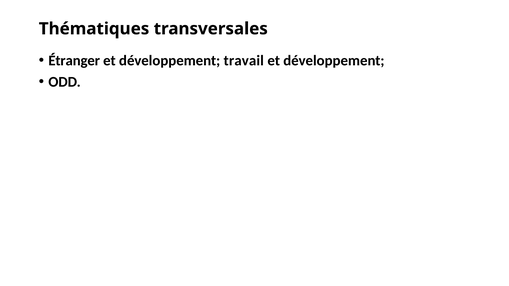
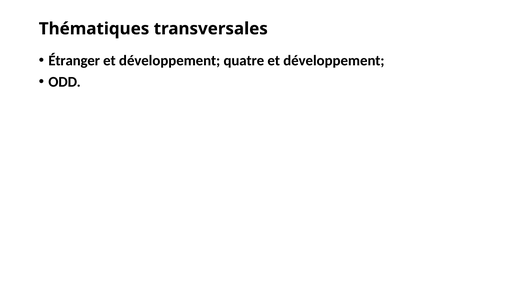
travail: travail -> quatre (244, 61)
